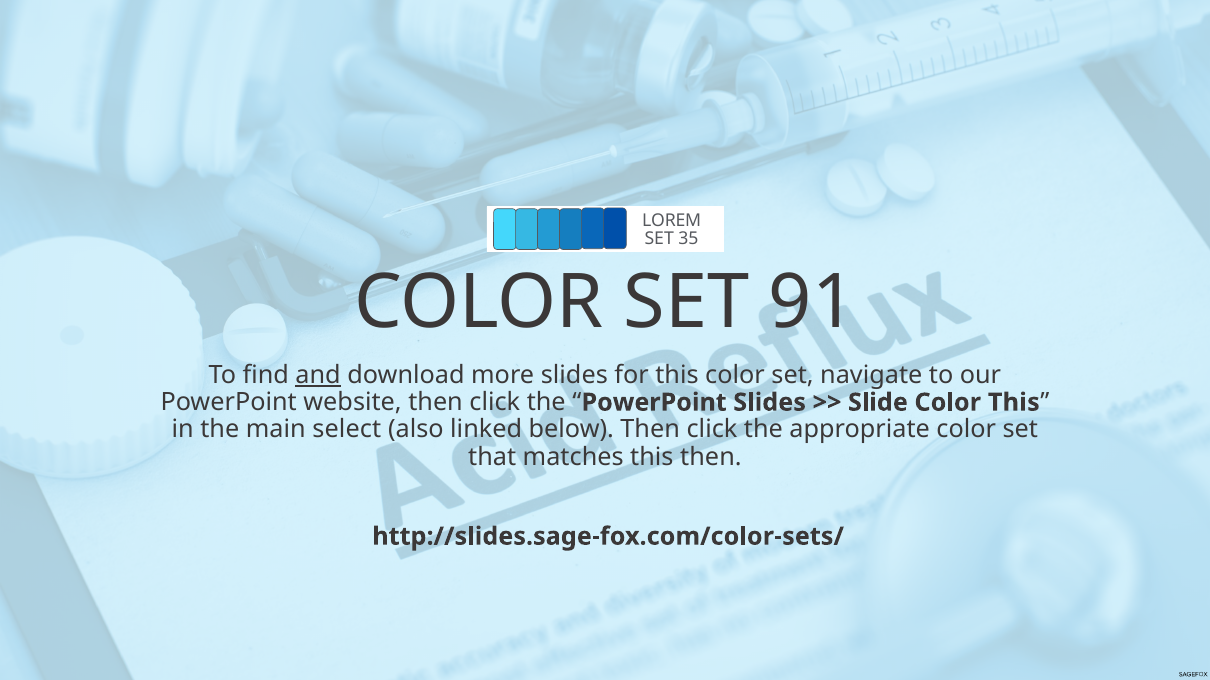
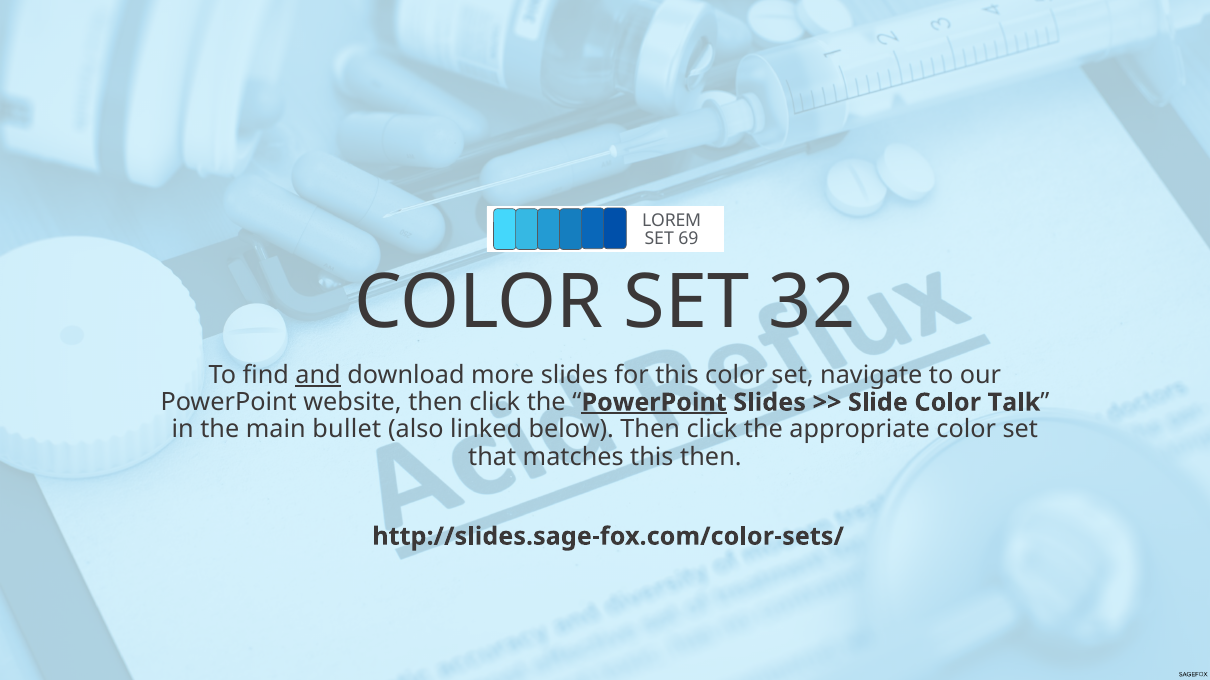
35: 35 -> 69 (688, 238)
91: 91 -> 32 (812, 302)
PowerPoint underline: none -> present (654, 403)
Color This: This -> Talk (1014, 403)
select: select -> bullet (347, 430)
